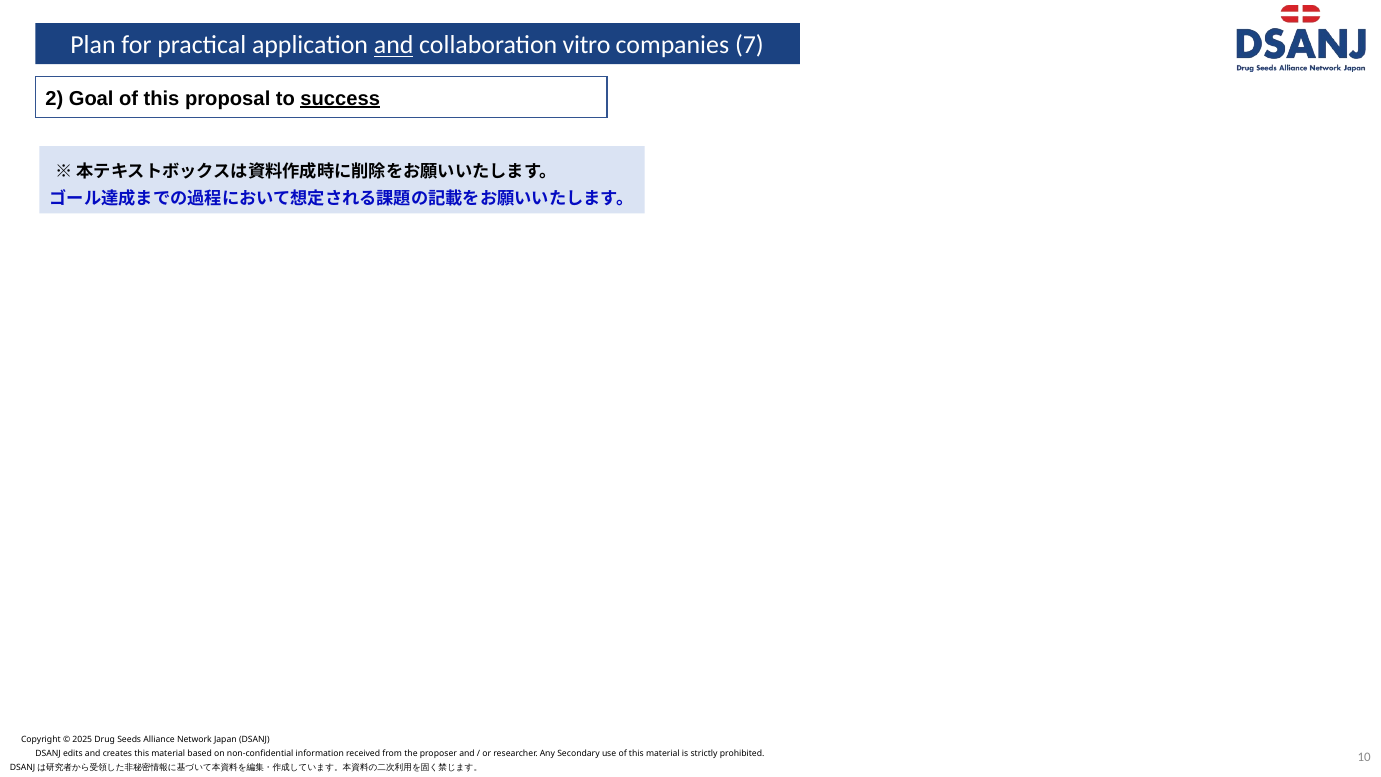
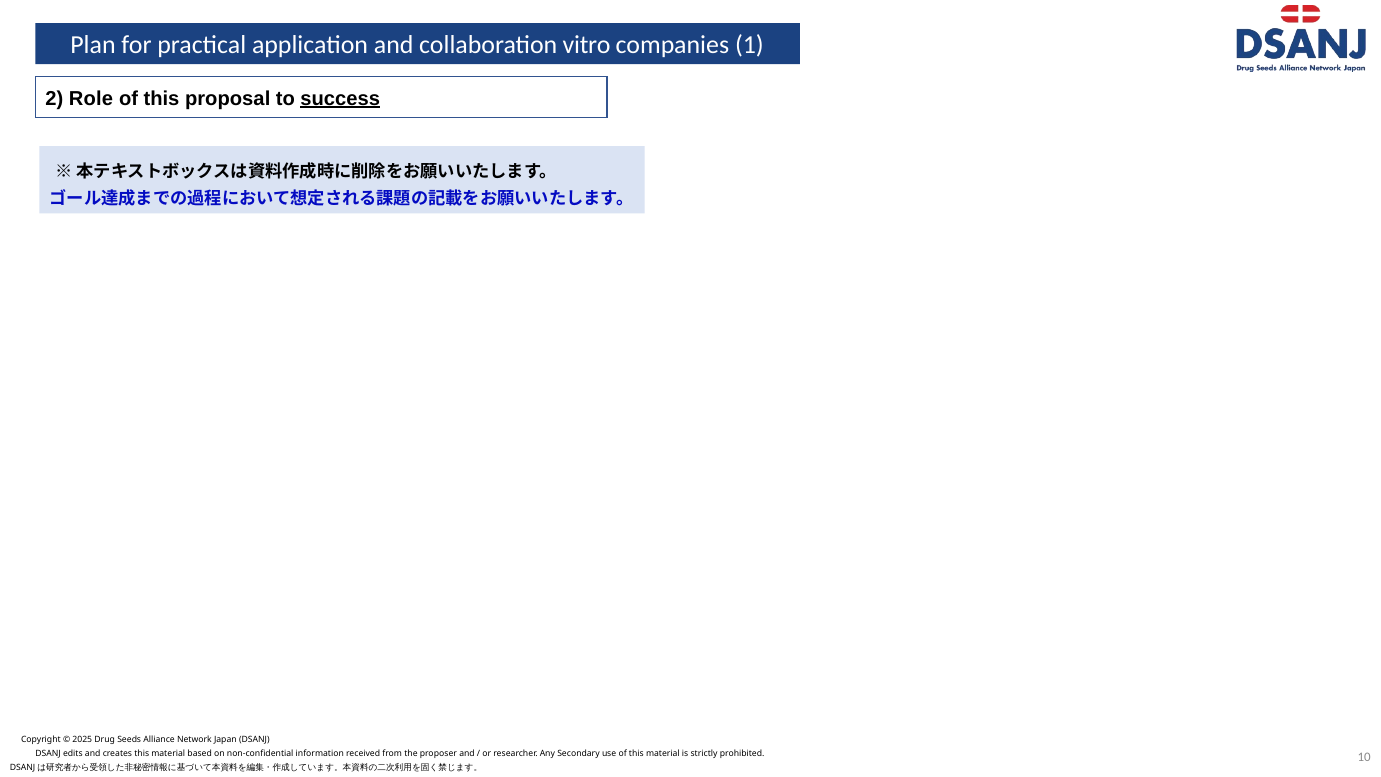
and underline: present -> none (394, 45)
7: 7 -> 1 (749, 45)
Goal: Goal -> Role (91, 98)
